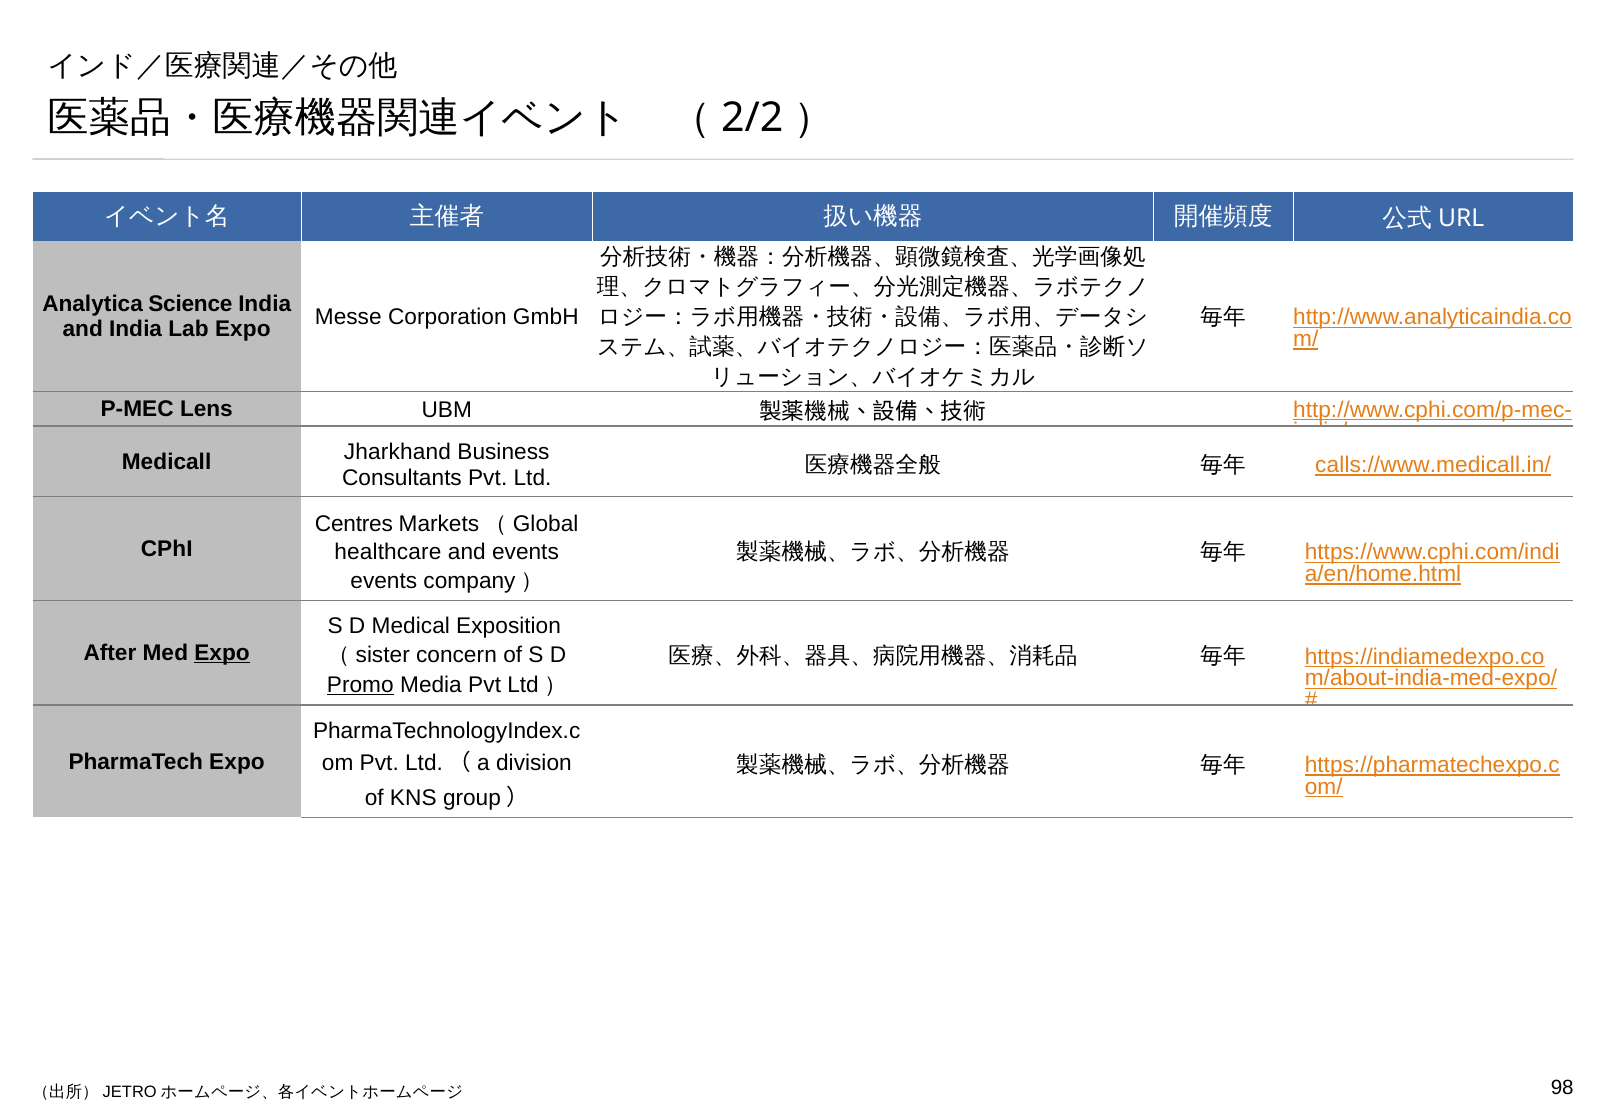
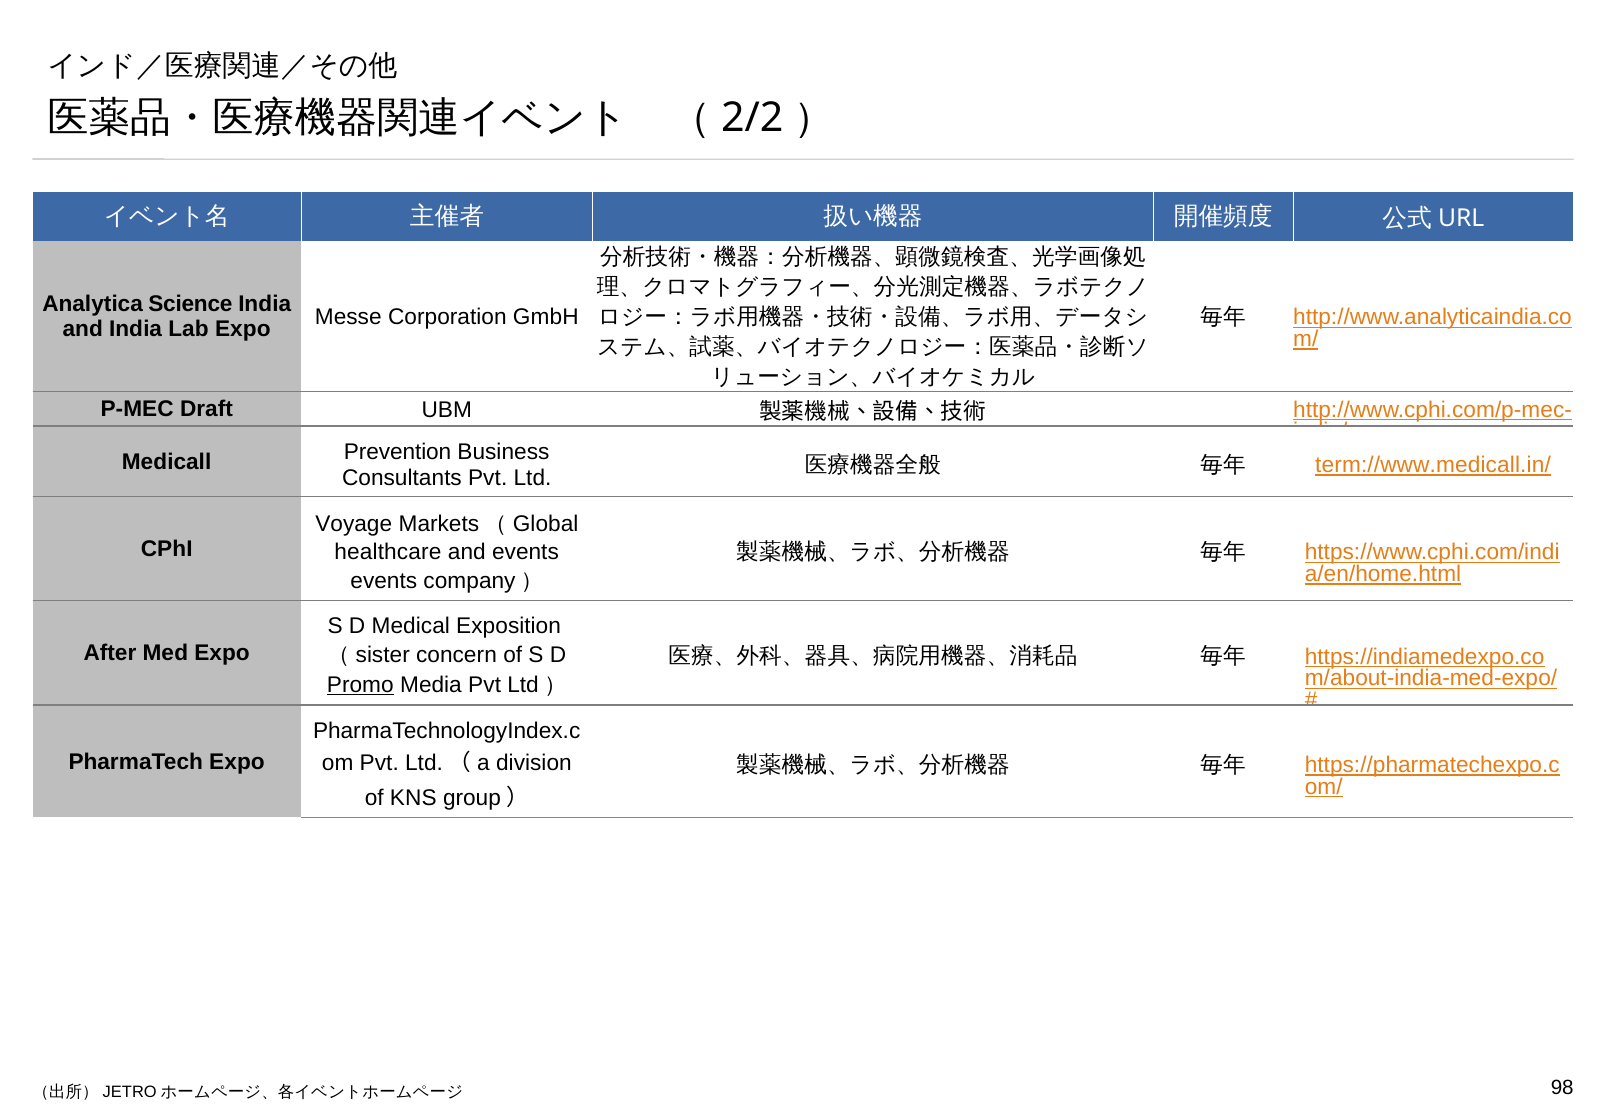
Lens: Lens -> Draft (206, 409)
Jharkhand: Jharkhand -> Prevention (398, 452)
calls://www.medicall.in/: calls://www.medicall.in/ -> term://www.medicall.in/ (1433, 465)
Centres: Centres -> Voyage (354, 524)
Expo underline: present -> none (222, 653)
